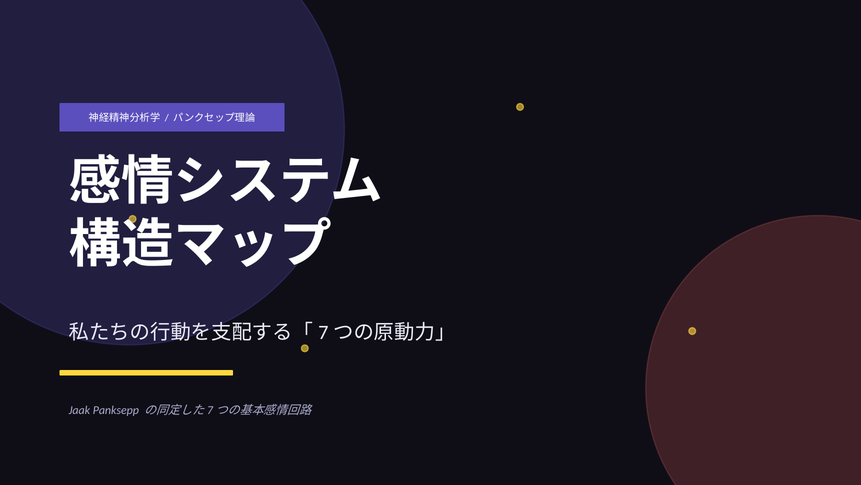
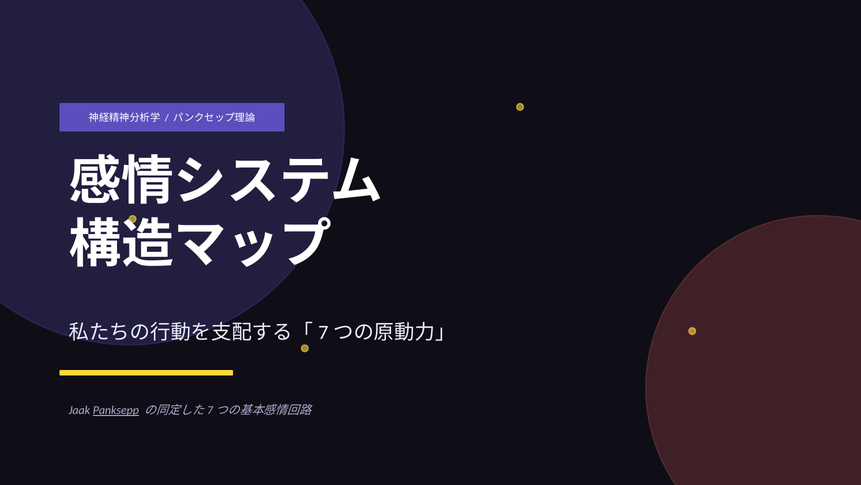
Panksepp underline: none -> present (116, 410)
